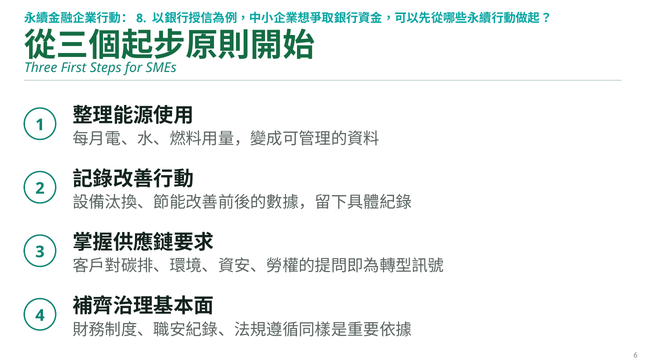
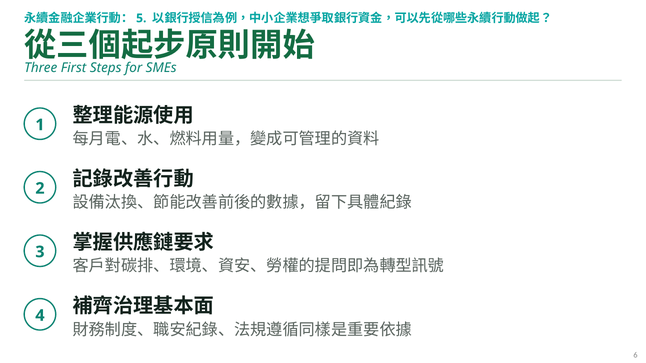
8: 8 -> 5 (141, 18)
